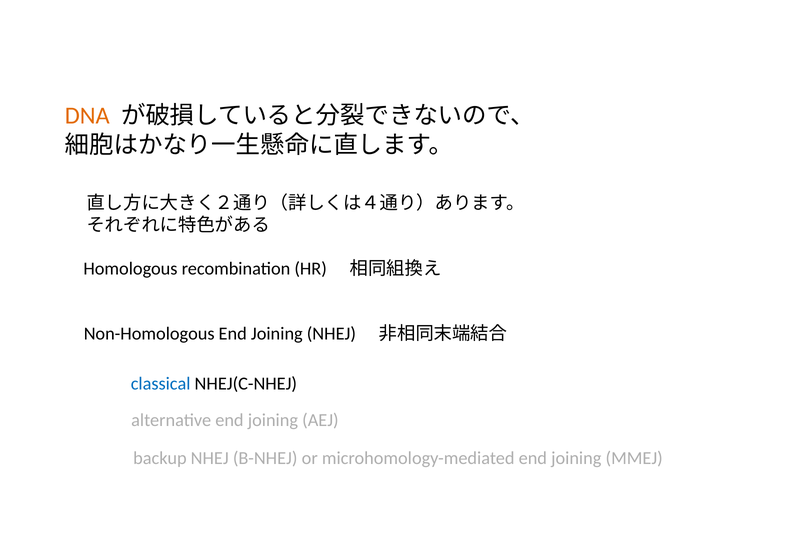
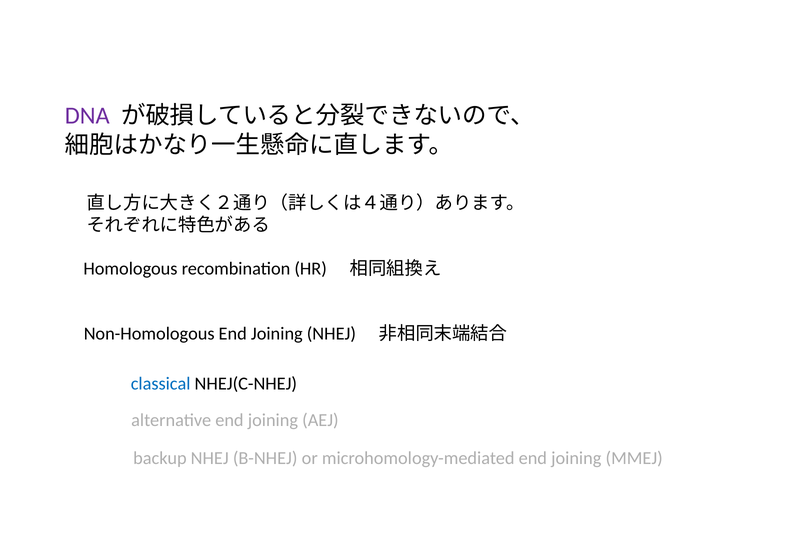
DNA colour: orange -> purple (87, 116)
